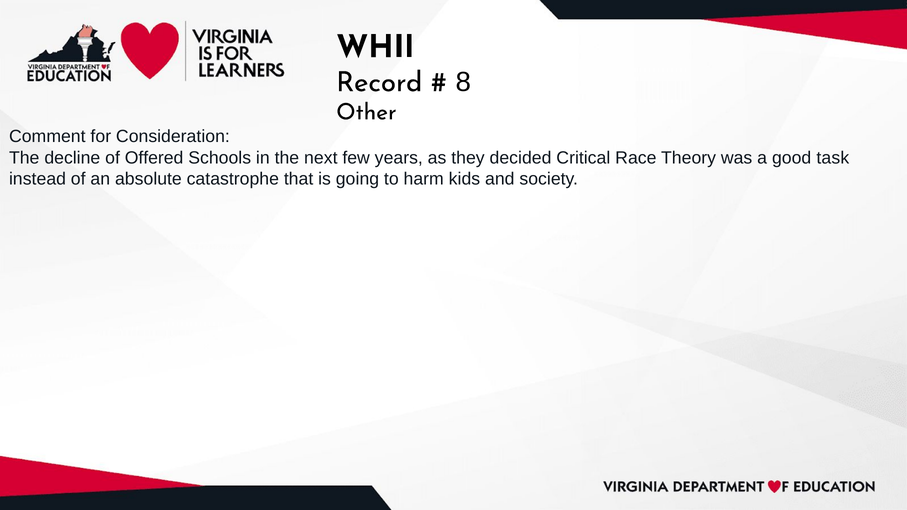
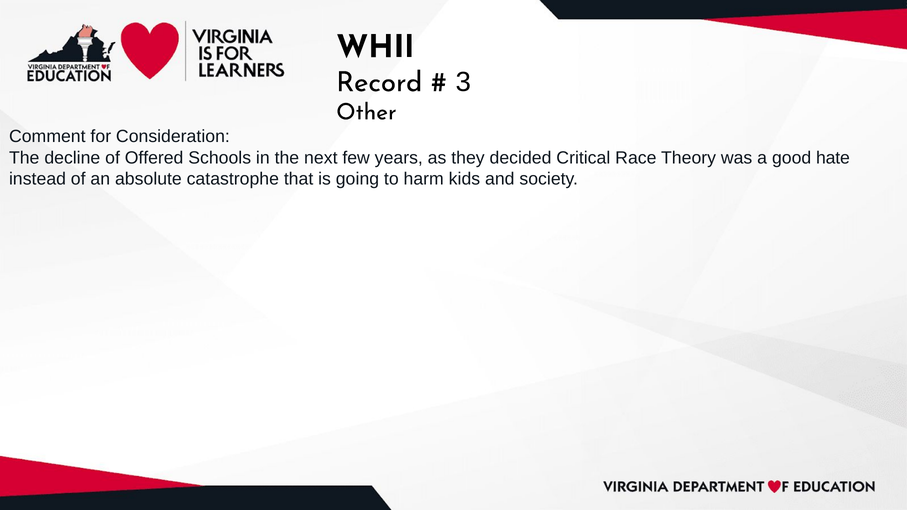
8: 8 -> 3 (464, 82)
task: task -> hate (833, 158)
